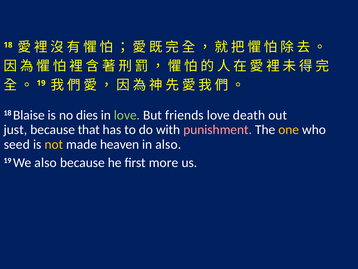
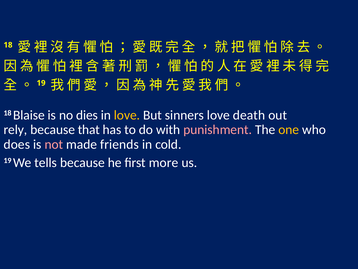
love colour: light green -> yellow (127, 115)
friends: friends -> sinners (184, 115)
just: just -> rely (15, 130)
seed: seed -> does (17, 144)
not colour: yellow -> pink (54, 144)
heaven: heaven -> friends (120, 144)
in also: also -> cold (168, 144)
We also: also -> tells (46, 162)
